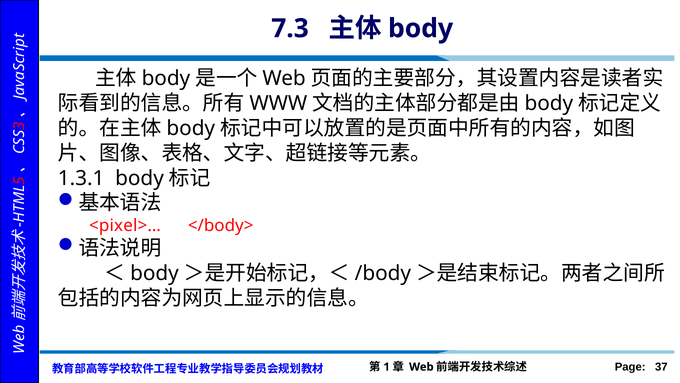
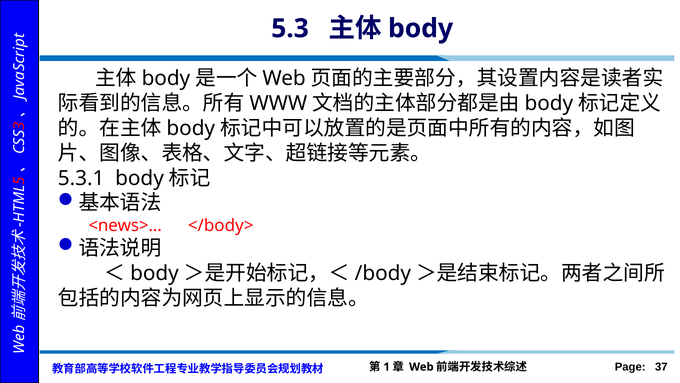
7.3: 7.3 -> 5.3 (290, 28)
1.3.1: 1.3.1 -> 5.3.1 (81, 178)
<pixel>…: <pixel>… -> <news>… (125, 225)
